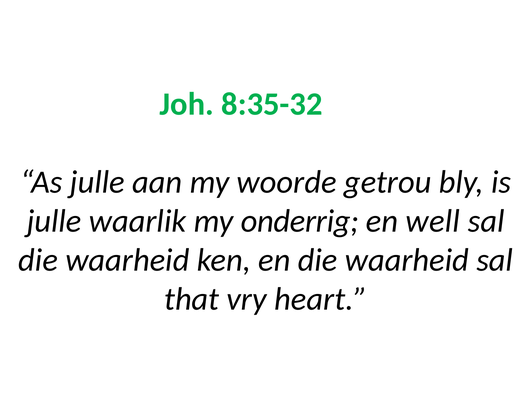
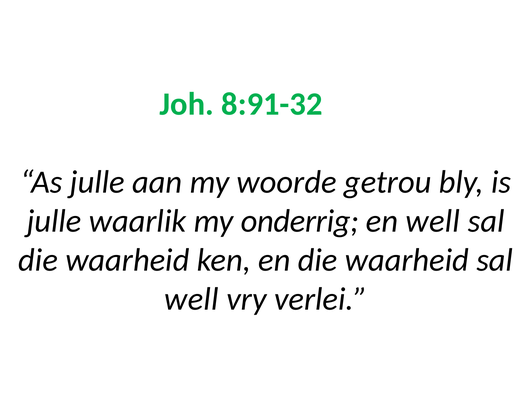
8:35-32: 8:35-32 -> 8:91-32 (272, 104)
that: that -> well (192, 299)
heart: heart -> verlei (321, 299)
